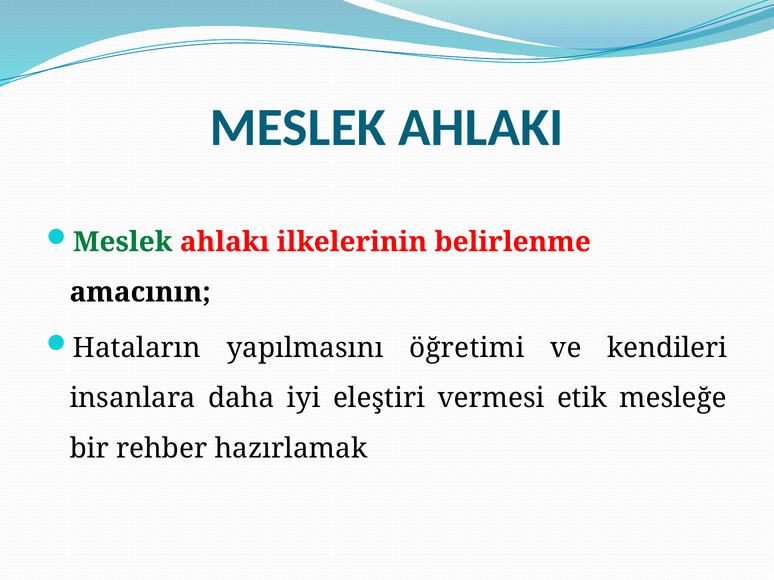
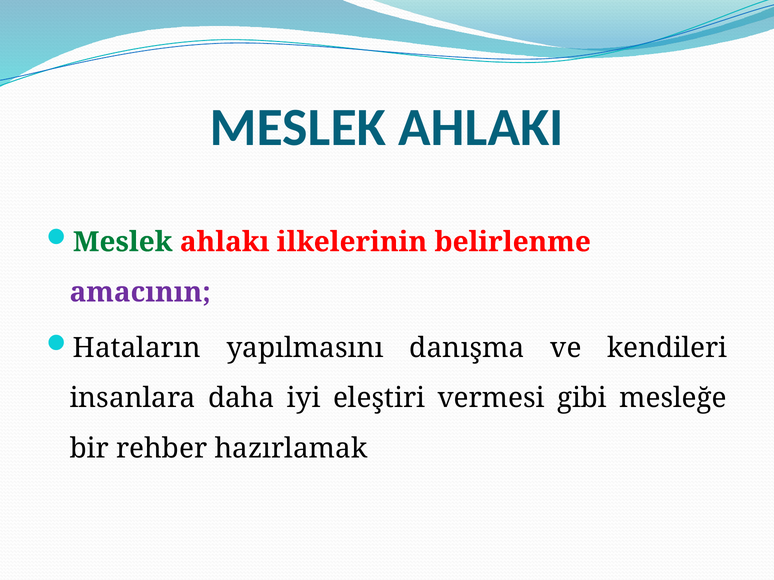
amacının colour: black -> purple (140, 292)
öğretimi: öğretimi -> danışma (467, 348)
etik: etik -> gibi (582, 399)
